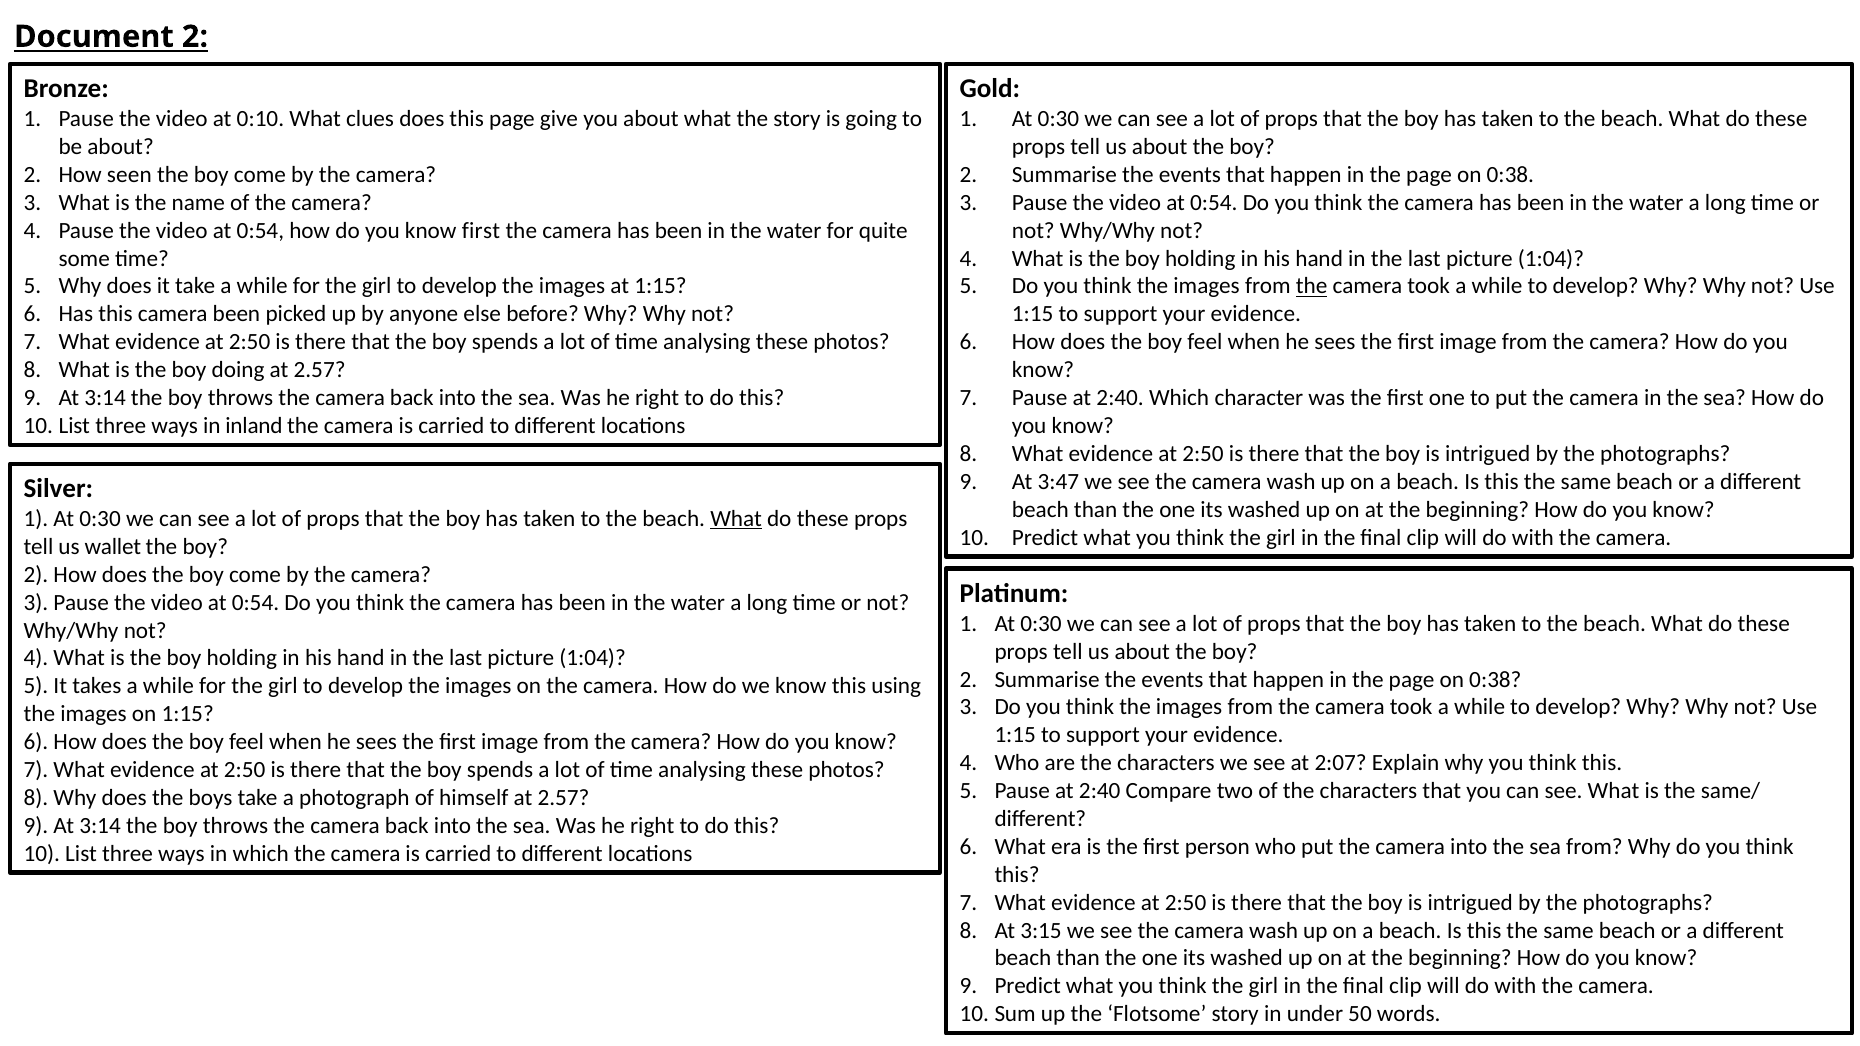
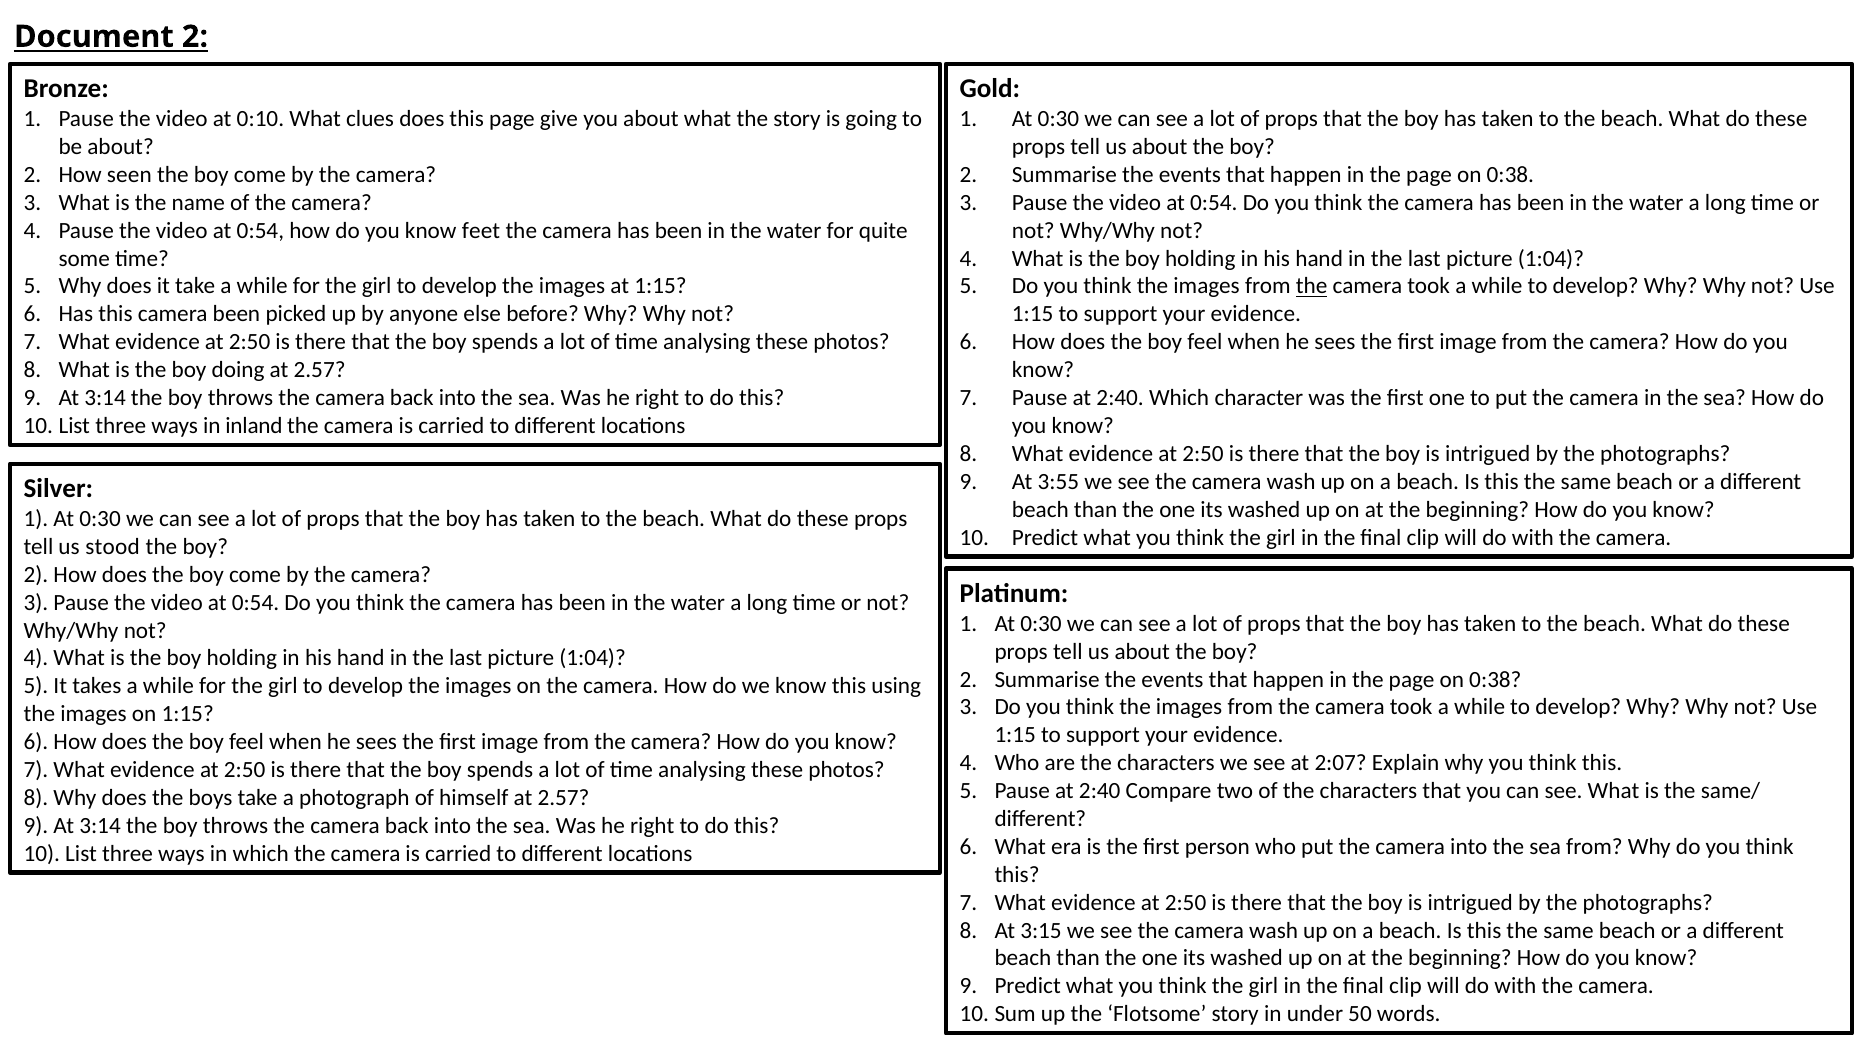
know first: first -> feet (481, 231)
3:47: 3:47 -> 3:55 (1058, 482)
What underline: present -> none (736, 519)
wallet: wallet -> stood (113, 547)
